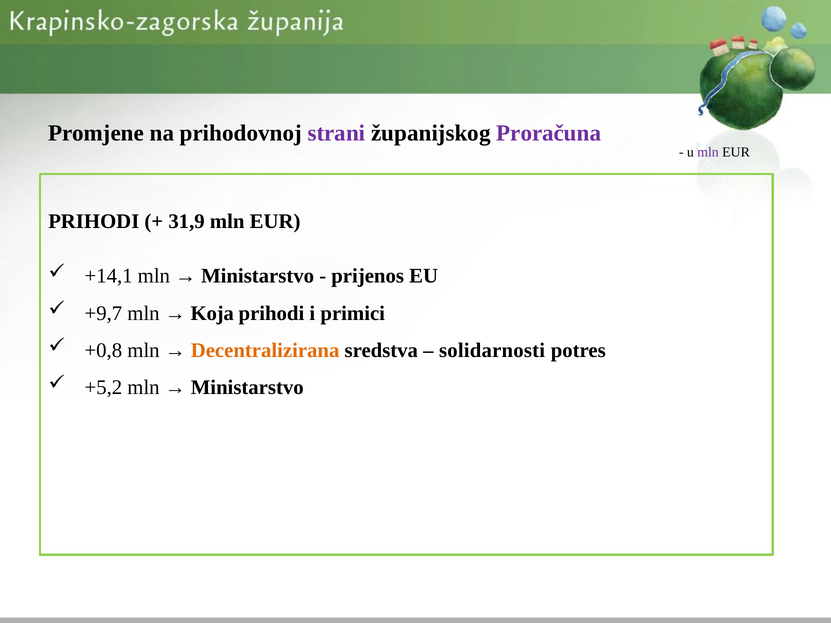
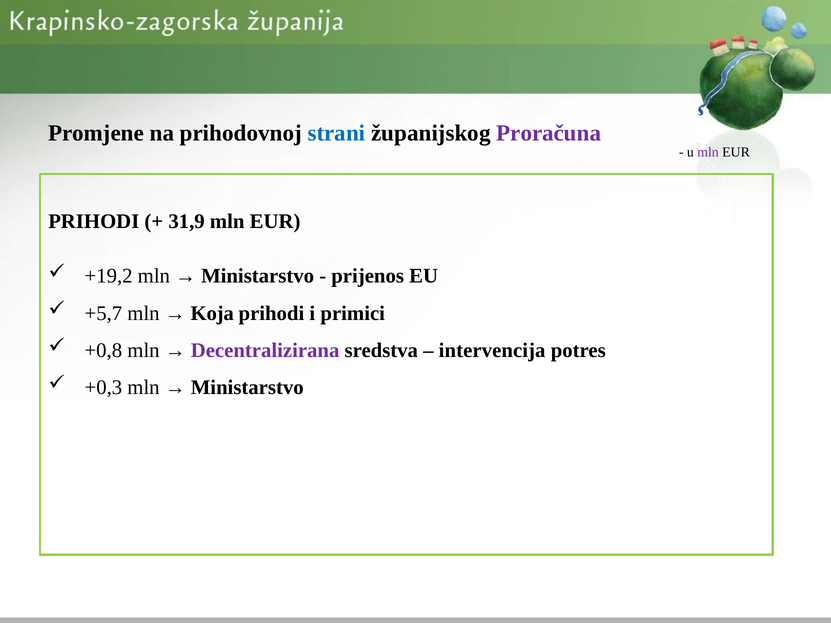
strani colour: purple -> blue (336, 133)
+14,1: +14,1 -> +19,2 (109, 276)
+9,7: +9,7 -> +5,7 (103, 313)
Decentralizirana colour: orange -> purple (265, 351)
solidarnosti: solidarnosti -> intervencija (492, 351)
+5,2: +5,2 -> +0,3 (103, 388)
